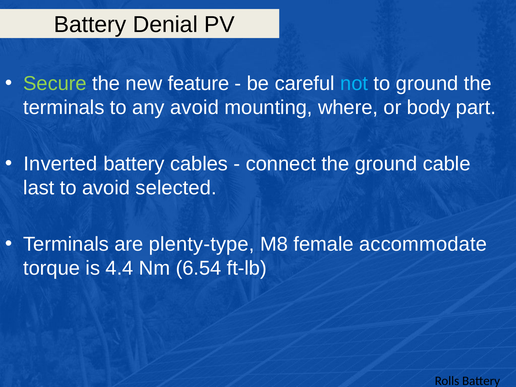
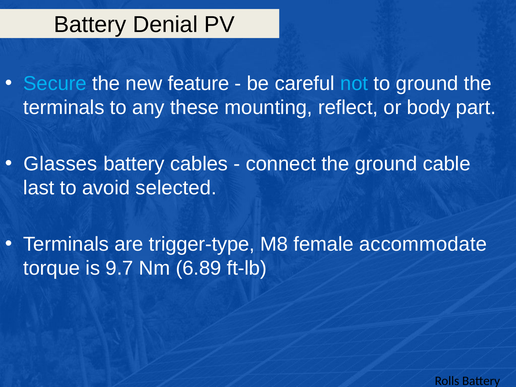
Secure colour: light green -> light blue (55, 83)
any avoid: avoid -> these (195, 108)
where: where -> reflect (348, 108)
Inverted: Inverted -> Glasses (60, 164)
plenty-type: plenty-type -> trigger-type (202, 244)
4.4: 4.4 -> 9.7 (120, 268)
6.54: 6.54 -> 6.89 (199, 268)
